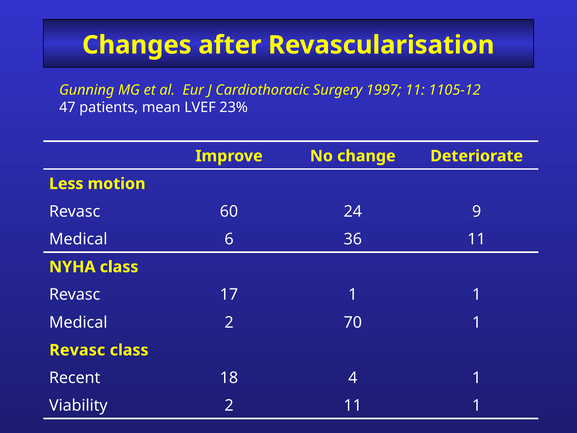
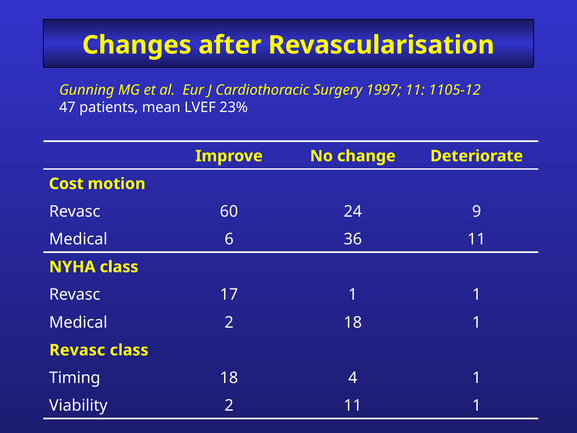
Less: Less -> Cost (66, 184)
2 70: 70 -> 18 (353, 322)
Recent: Recent -> Timing (75, 378)
